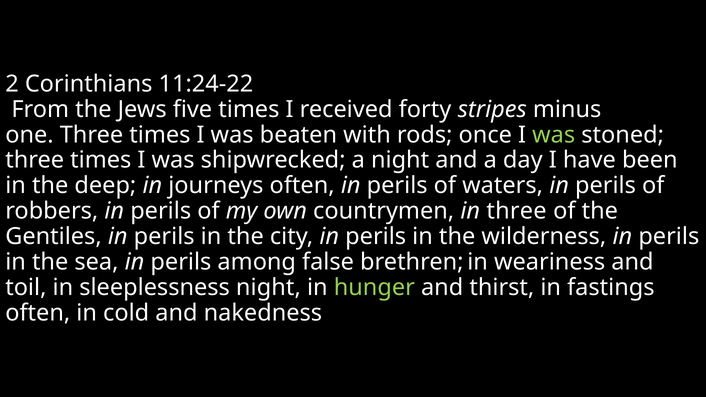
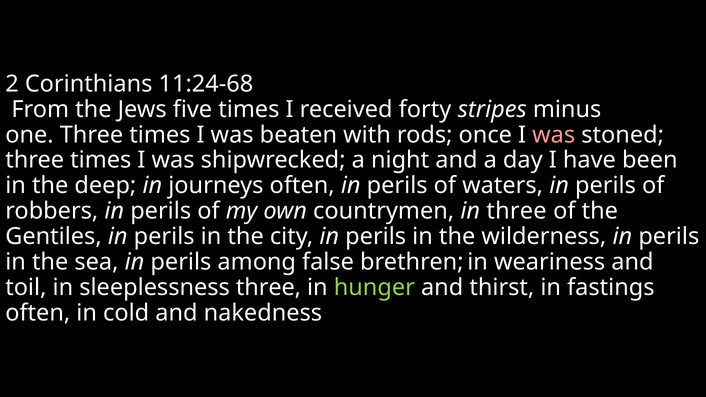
11:24-22: 11:24-22 -> 11:24-68 (206, 84)
was colour: light green -> pink (554, 135)
sleeplessness night: night -> three (269, 287)
